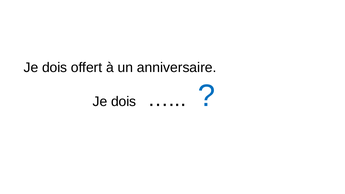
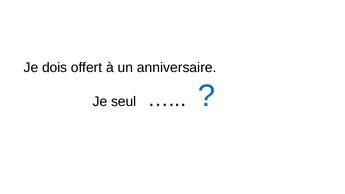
dois: dois -> seul (124, 101)
